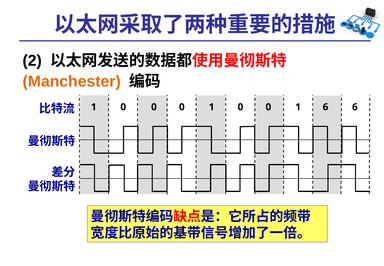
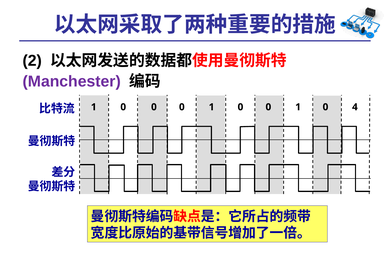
Manchester colour: orange -> purple (72, 81)
6: 6 -> 0 (325, 107)
6: 6 -> 4 (355, 107)
